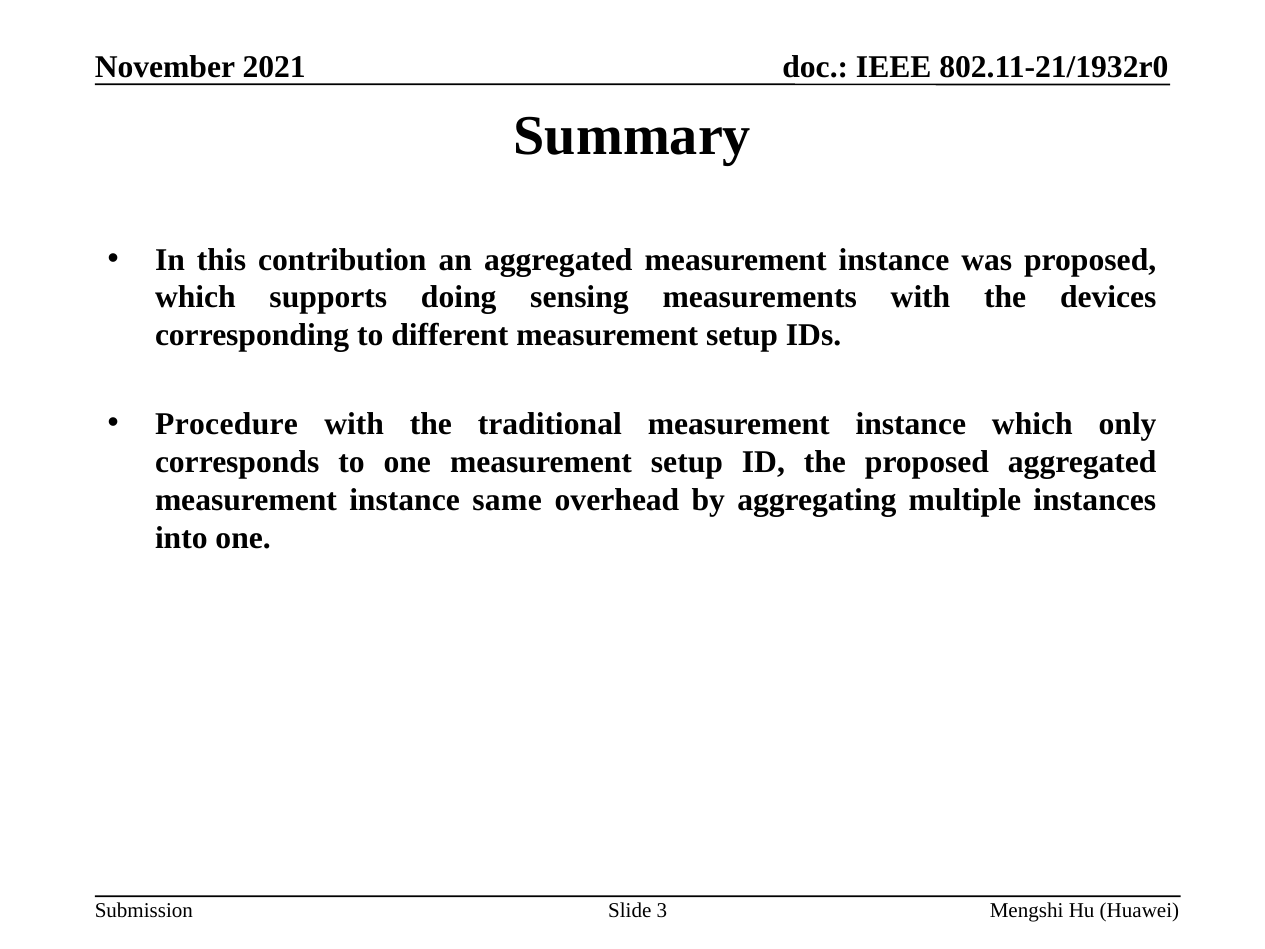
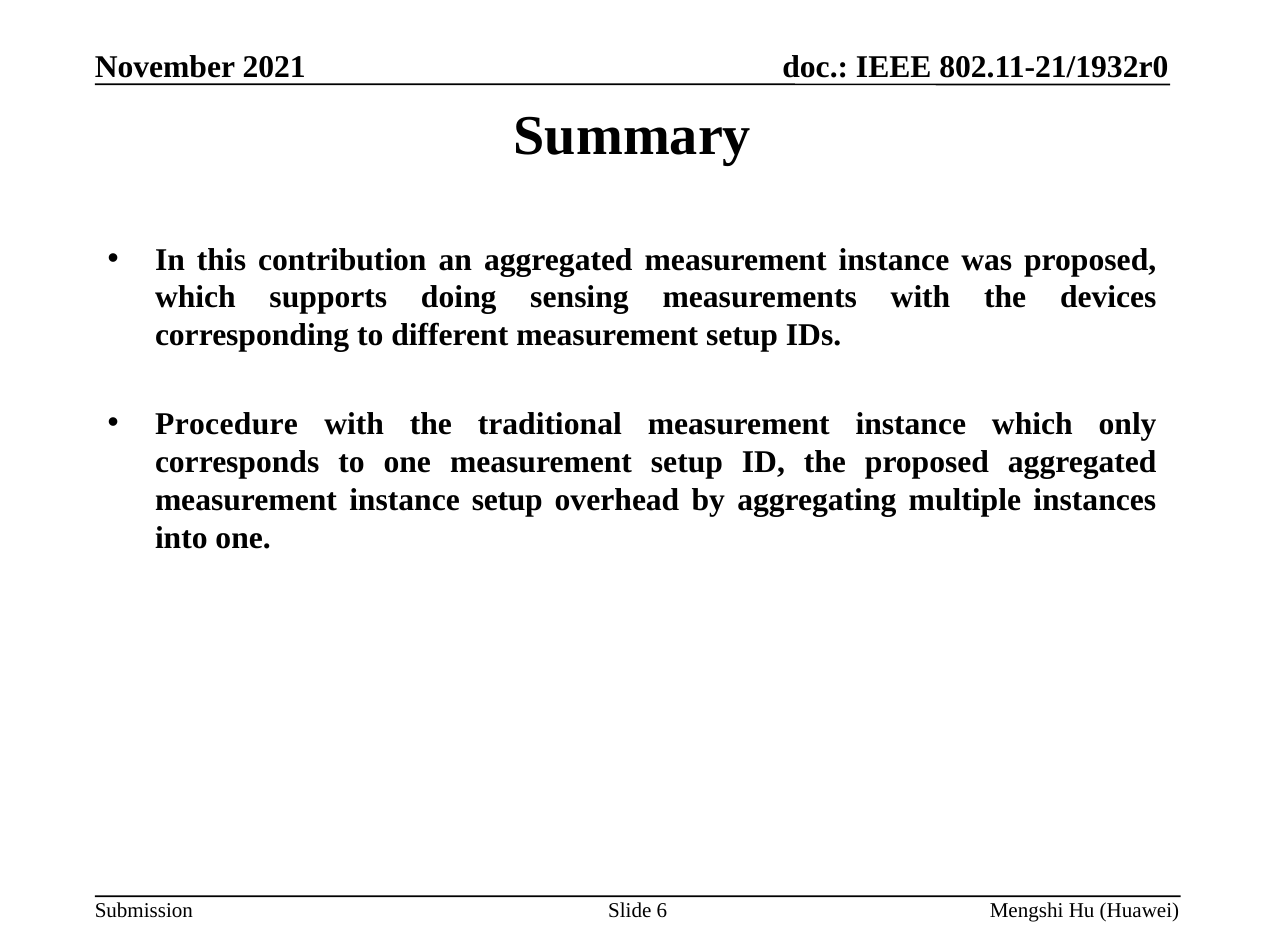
instance same: same -> setup (507, 500)
3: 3 -> 6 (662, 910)
